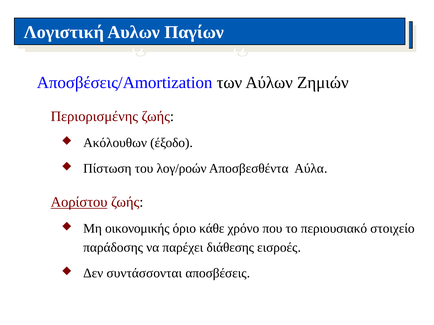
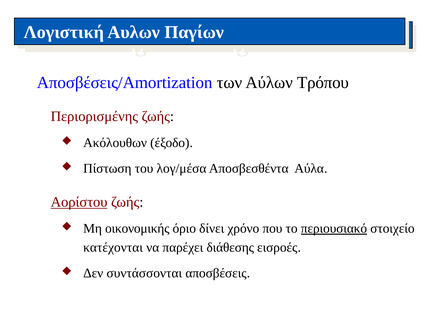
Ζημιών: Ζημιών -> Τρόπου (323, 83)
λογ/ροών: λογ/ροών -> λογ/μέσα (181, 169)
κάθε: κάθε -> δίνει (212, 229)
περιουσιακό underline: none -> present (334, 229)
παράδοσης: παράδοσης -> κατέχονται (113, 248)
